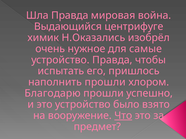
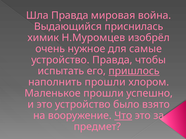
центрифуге: центрифуге -> приснилась (134, 27)
Н.Оказались: Н.Оказались -> Н.Муромцев (93, 38)
пришлось underline: none -> present (134, 71)
Благодарю: Благодарю -> Маленькое (53, 94)
